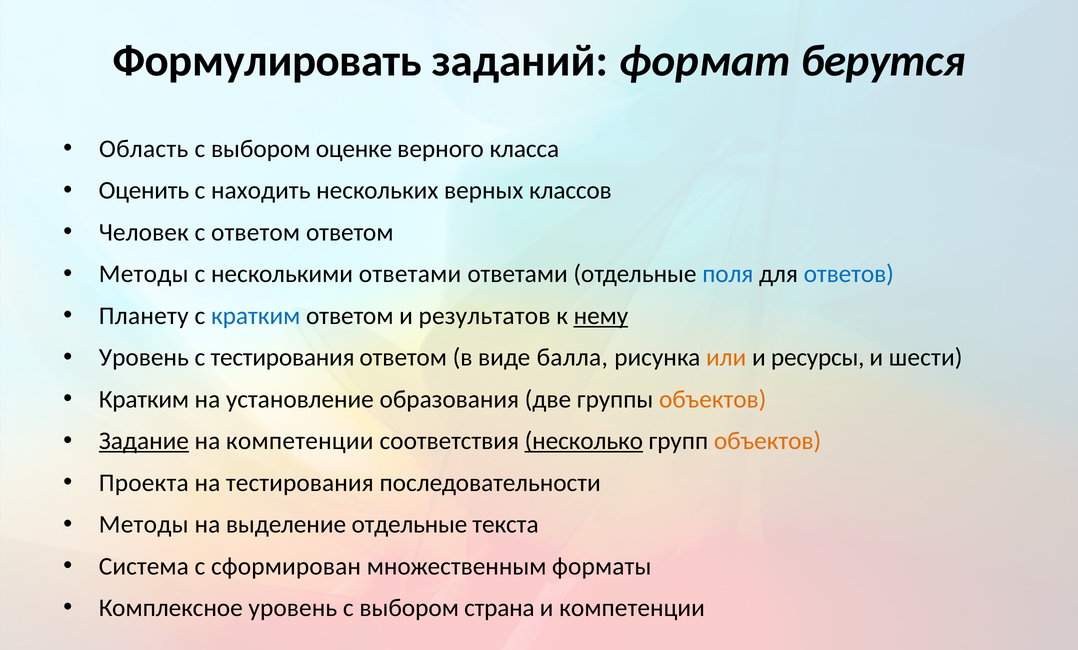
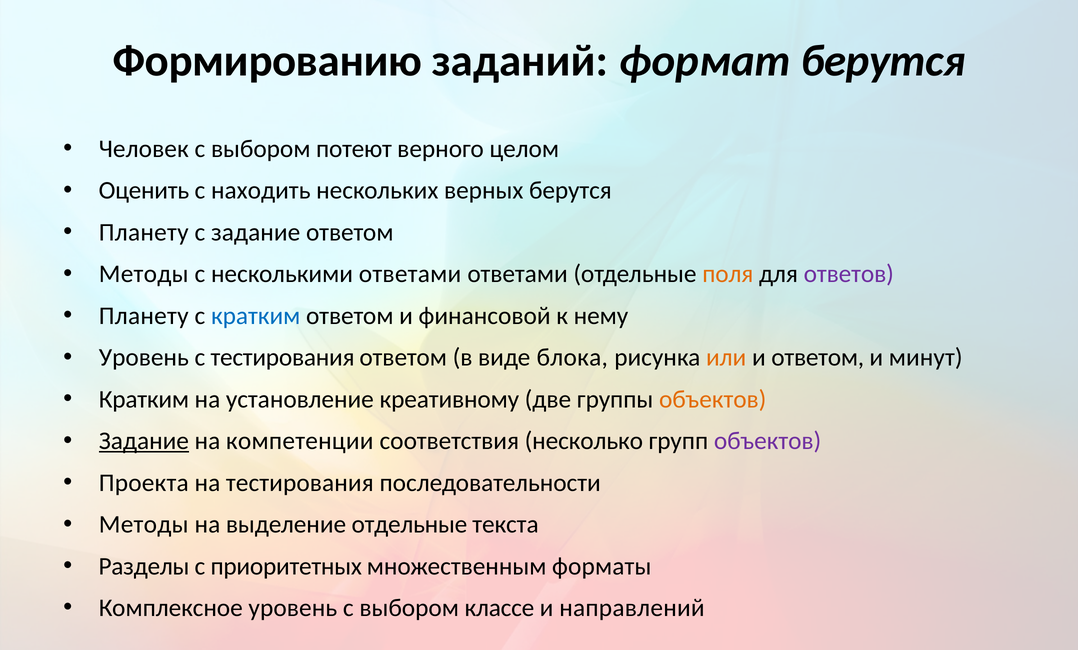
Формулировать: Формулировать -> Формированию (267, 61)
Область: Область -> Человек (144, 149)
оценке: оценке -> потеют (354, 149)
класса: класса -> целом (524, 149)
верных классов: классов -> берутся (570, 191)
Человек: Человек -> Планету (144, 232)
с ответом: ответом -> задание (256, 232)
поля colour: blue -> orange (728, 274)
ответов colour: blue -> purple (849, 274)
результатов: результатов -> финансовой (485, 316)
нему underline: present -> none (601, 316)
балла: балла -> блока (572, 358)
и ресурсы: ресурсы -> ответом (818, 358)
шести: шести -> минут (926, 358)
образования: образования -> креативному (449, 399)
несколько underline: present -> none (584, 441)
объектов colour: orange -> purple (768, 441)
Система: Система -> Разделы (144, 566)
сформирован: сформирован -> приоритетных (286, 566)
страна: страна -> классе (499, 608)
и компетенции: компетенции -> направлений (632, 608)
